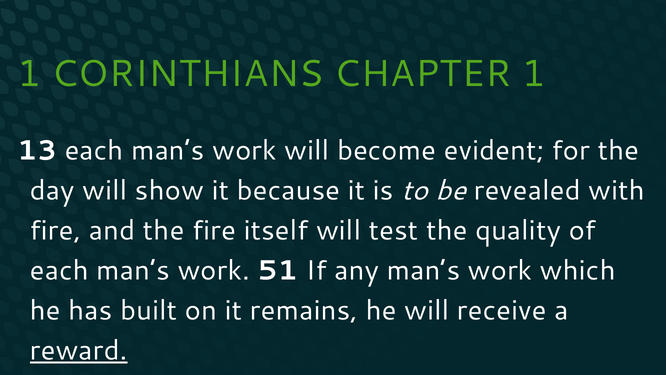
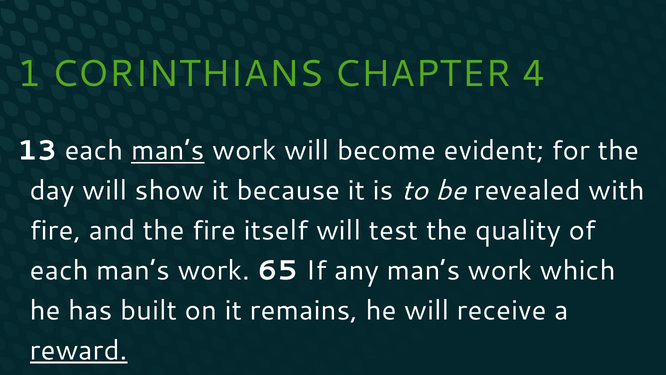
CHAPTER 1: 1 -> 4 (533, 74)
man’s underline: none -> present (168, 151)
51: 51 -> 65 (278, 270)
